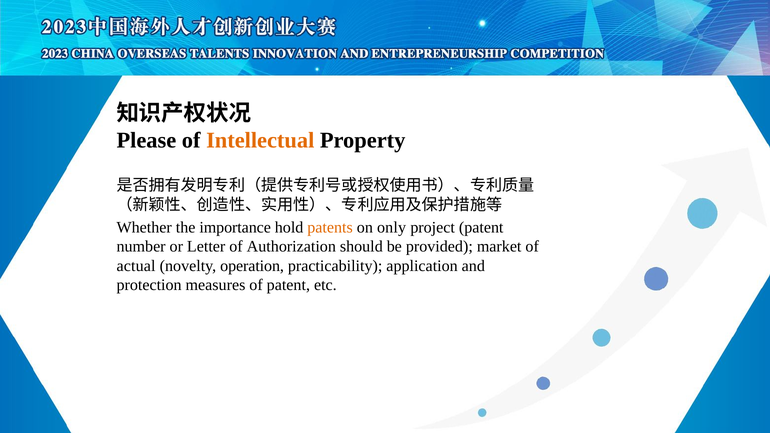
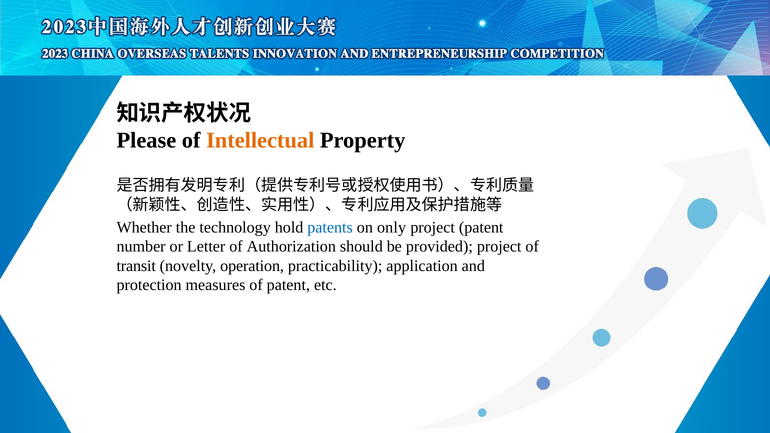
importance: importance -> technology (235, 227)
patents colour: orange -> blue (330, 227)
provided market: market -> project (499, 247)
actual: actual -> transit (136, 266)
